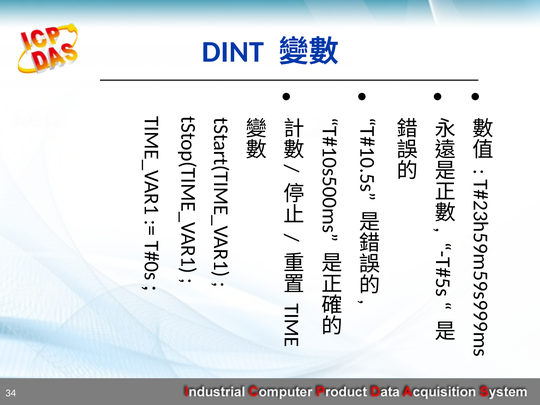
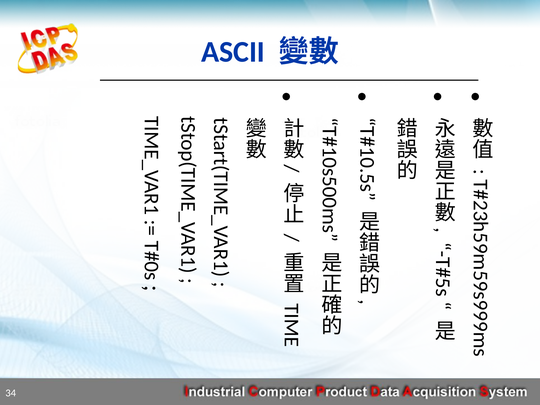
DINT: DINT -> ASCII (233, 52)
